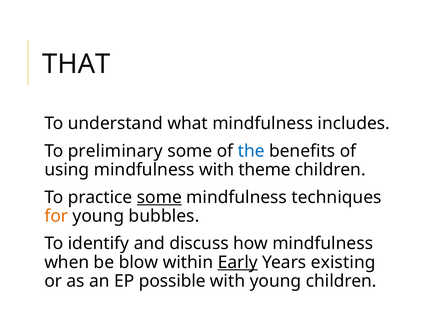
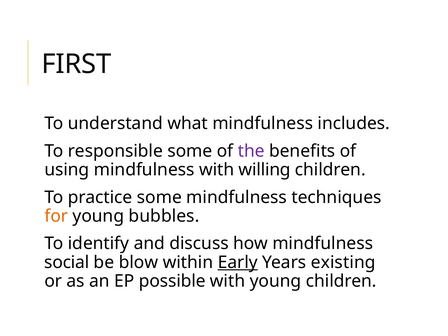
THAT: THAT -> FIRST (76, 64)
preliminary: preliminary -> responsible (115, 151)
the colour: blue -> purple (251, 151)
theme: theme -> willing (265, 170)
some underline: present -> none (159, 197)
when: when -> social (67, 262)
